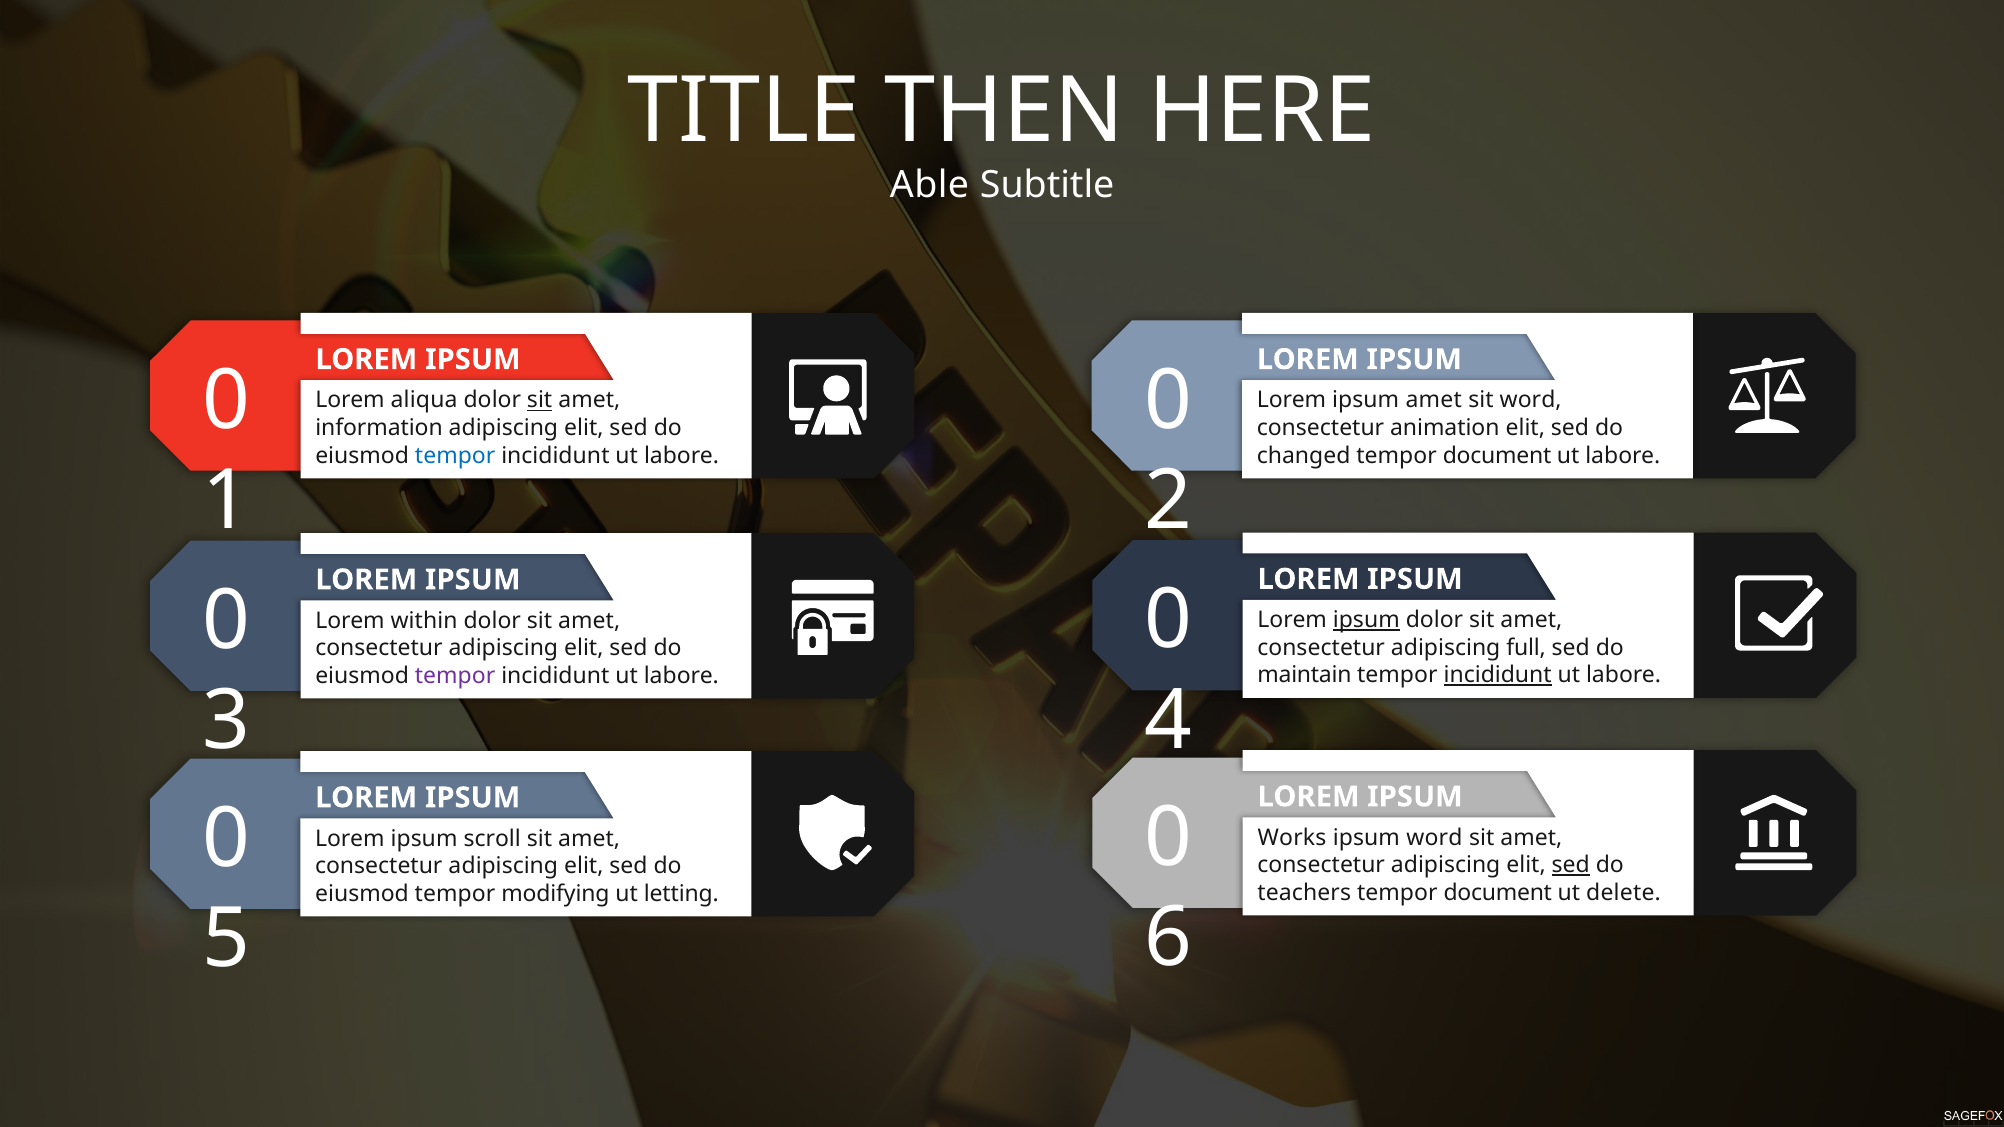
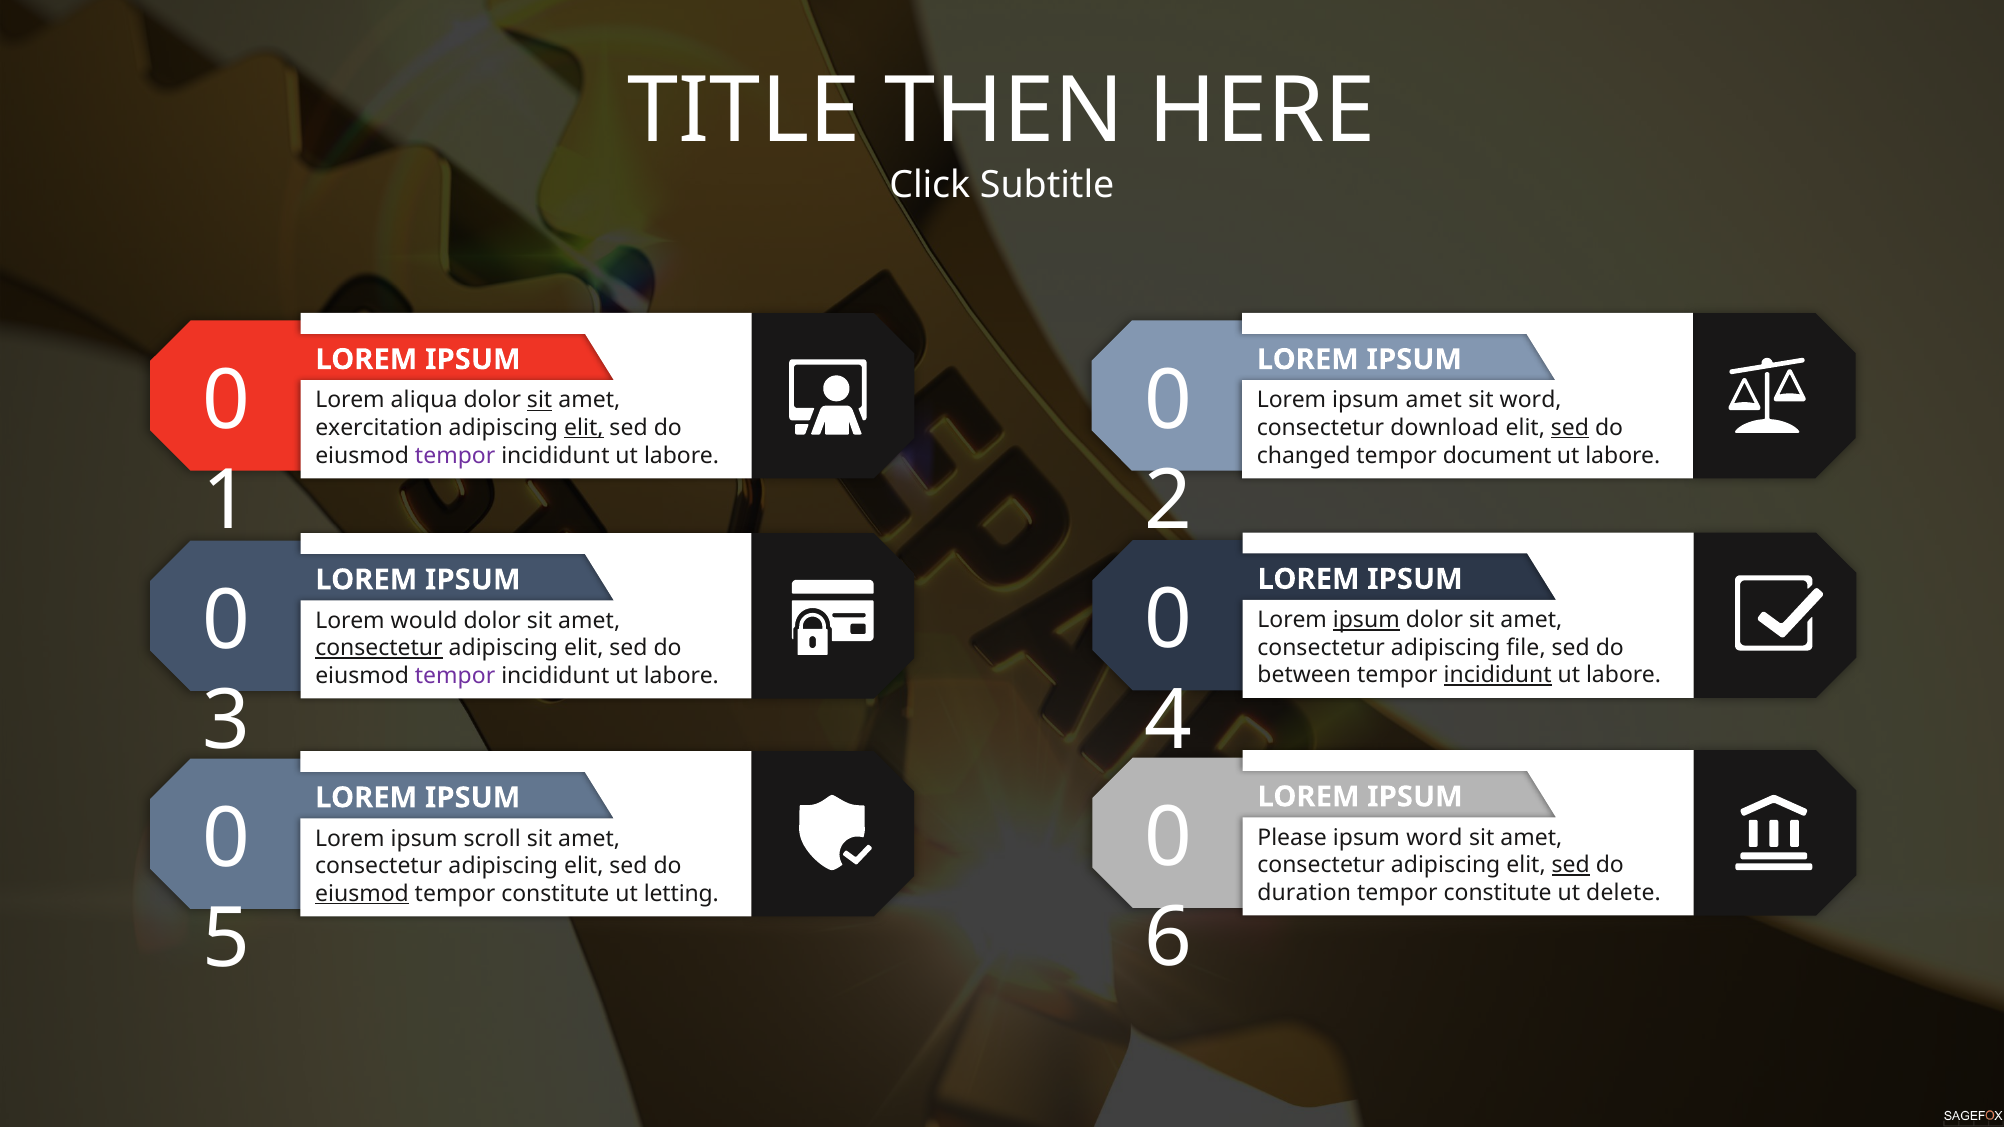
Able: Able -> Click (930, 185)
information: information -> exercitation (379, 428)
elit underline: none -> present (584, 428)
animation: animation -> download (1445, 428)
sed underline: none -> present (1570, 428)
tempor colour: blue -> purple (455, 456)
within: within -> would (424, 621)
full: full -> file (1526, 648)
consectetur underline: none -> present (379, 648)
maintain: maintain -> between (1304, 675)
Works: Works -> Please (1292, 838)
teachers: teachers -> duration (1304, 893)
document: document -> constitute (1498, 893)
eiusmod underline: none -> present (362, 894)
modifying: modifying -> constitute (555, 894)
